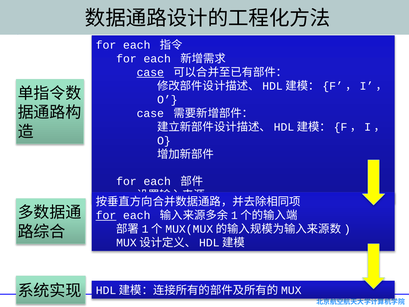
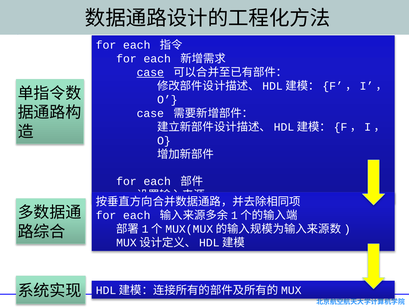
for underline: present -> none (106, 215)
